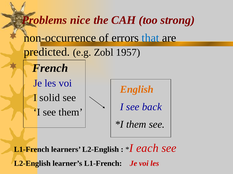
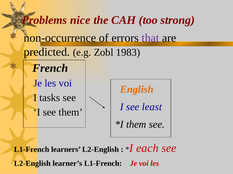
that colour: blue -> purple (150, 38)
1957: 1957 -> 1983 (128, 53)
solid: solid -> tasks (50, 98)
back: back -> least (152, 107)
